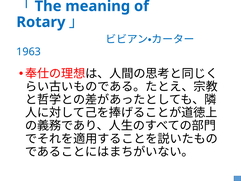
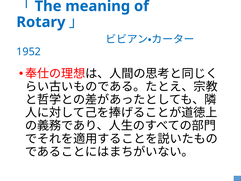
1963: 1963 -> 1952 (29, 52)
